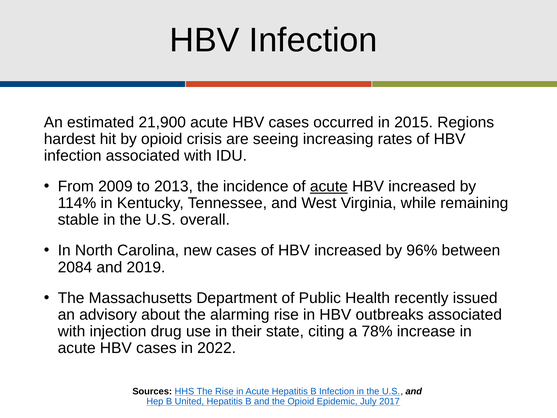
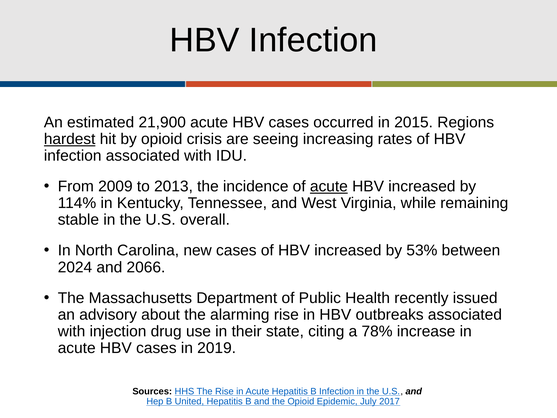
hardest underline: none -> present (70, 139)
96%: 96% -> 53% (422, 250)
2084: 2084 -> 2024 (75, 267)
2019: 2019 -> 2066 (146, 267)
2022: 2022 -> 2019 (217, 348)
